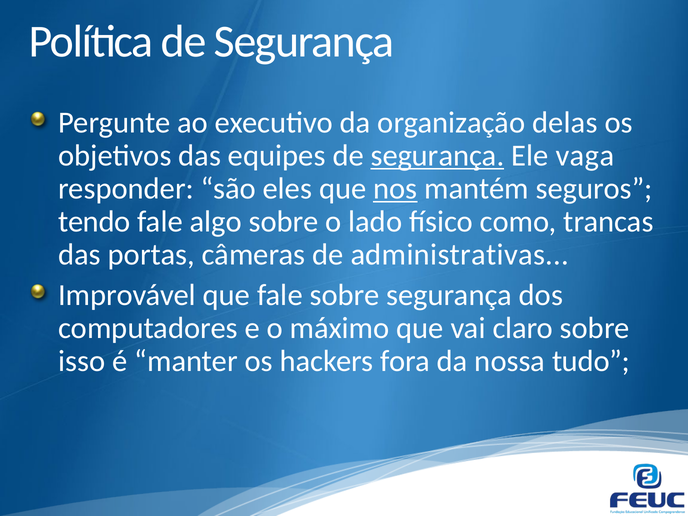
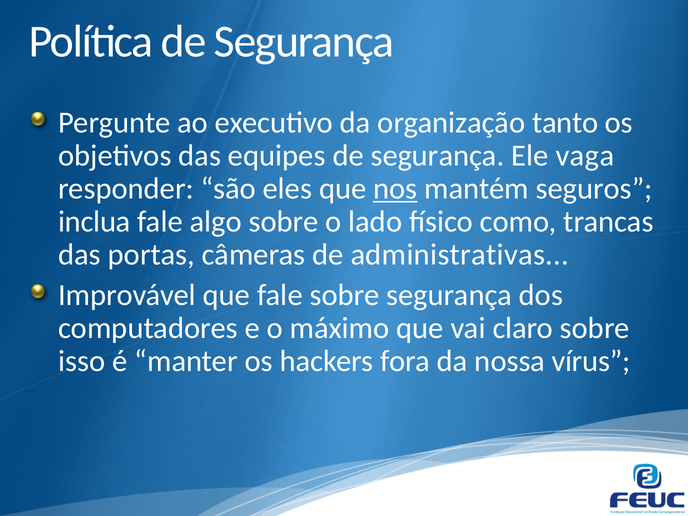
delas: delas -> tanto (565, 123)
segurança underline: present -> none (437, 156)
tendo: tendo -> inclua (94, 222)
tudo: tudo -> vírus (591, 361)
